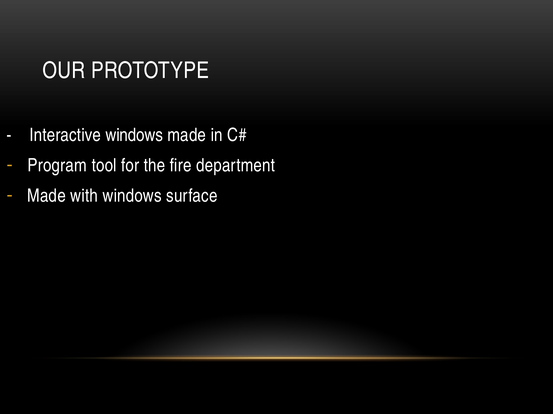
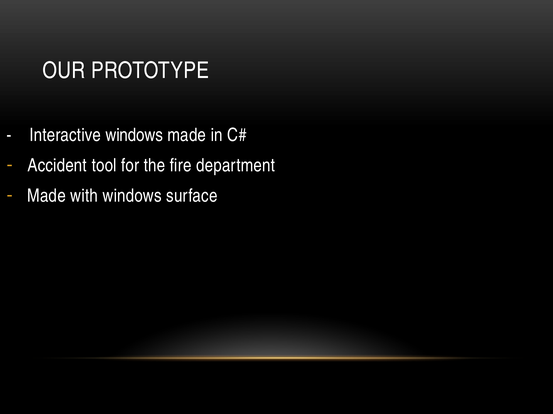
Program: Program -> Accident (57, 166)
